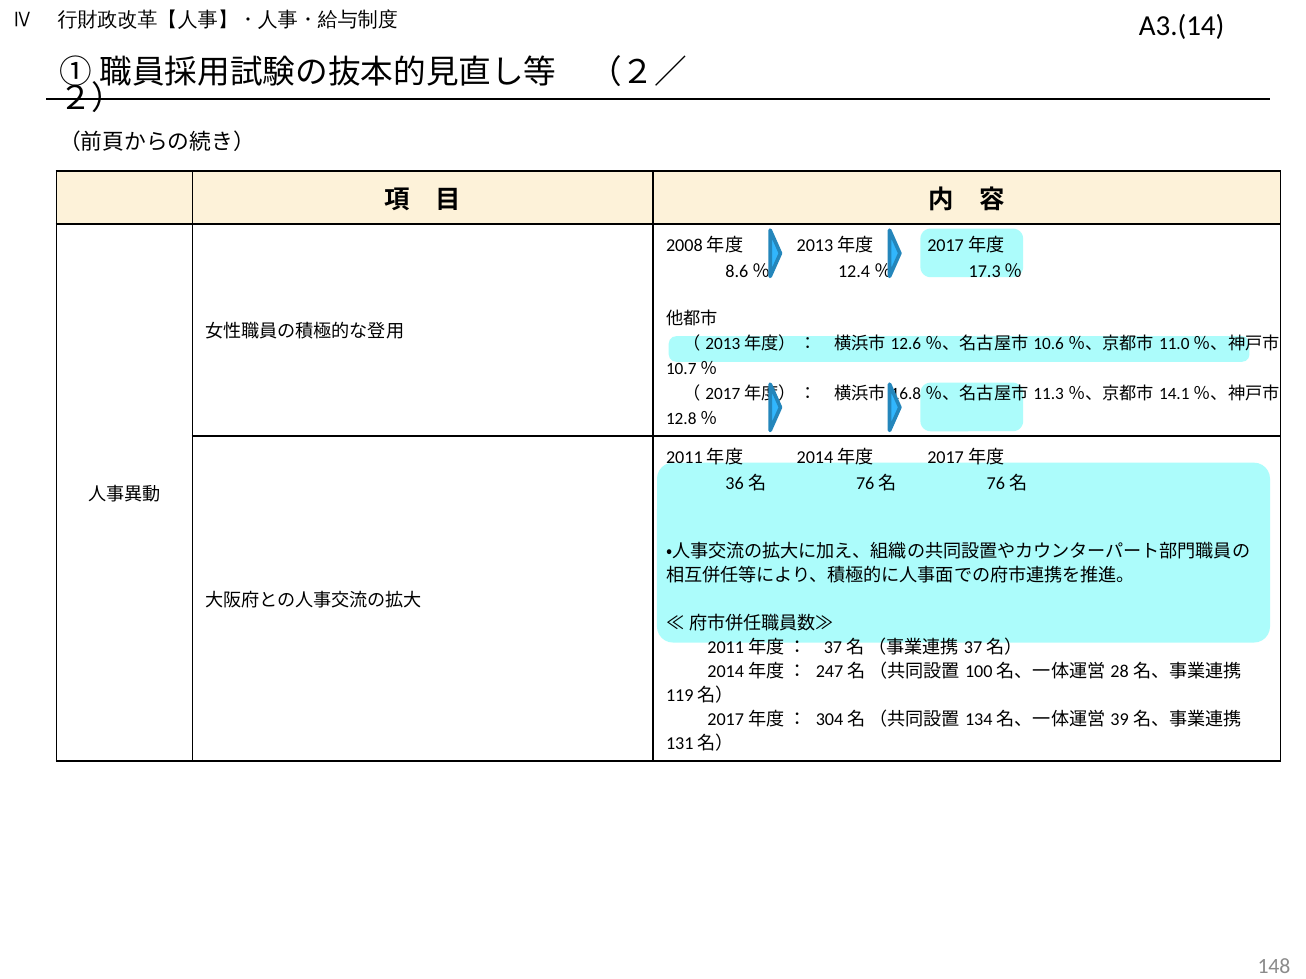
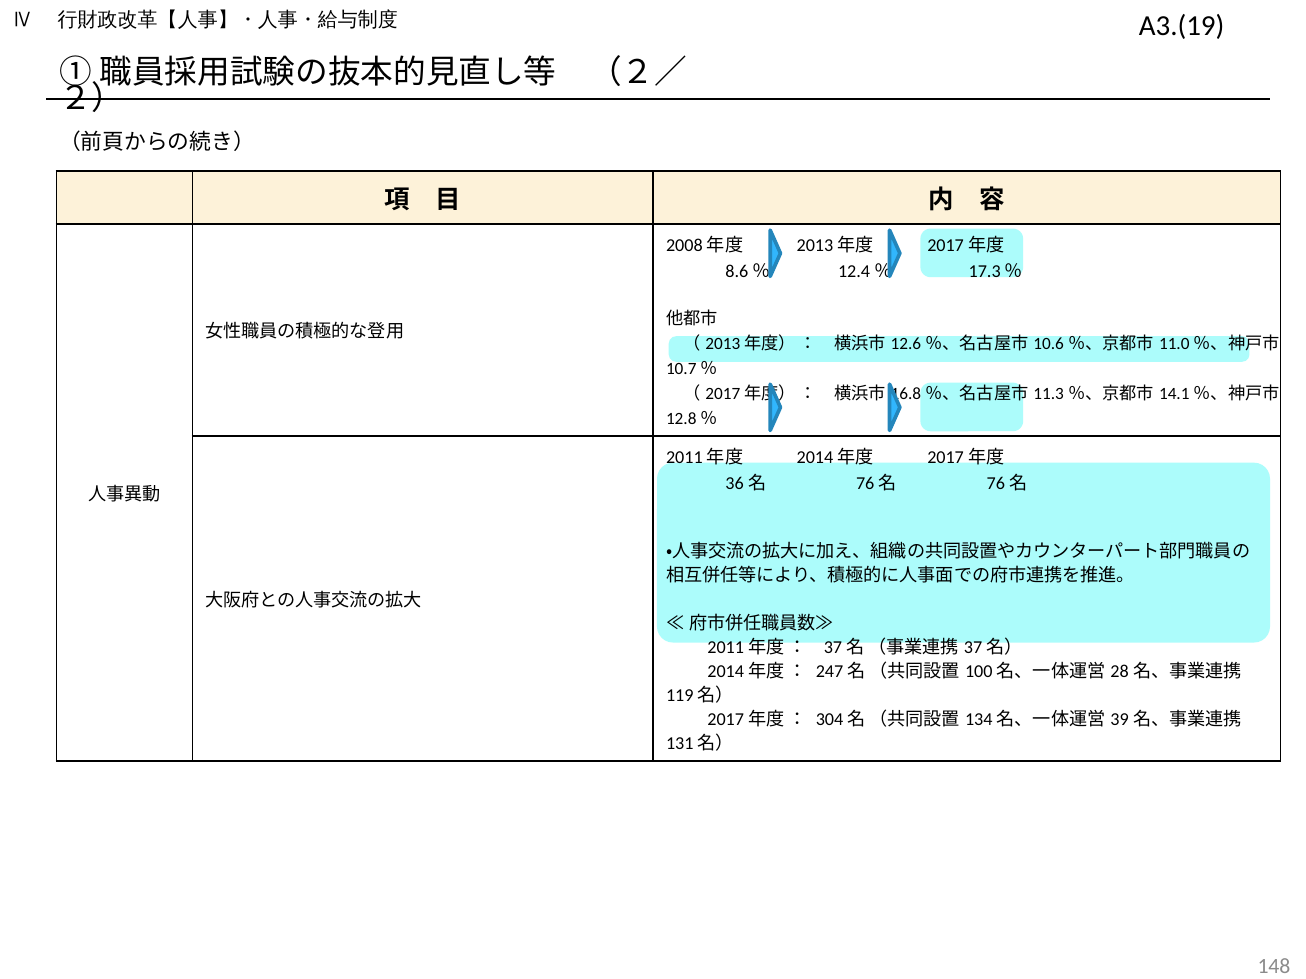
A3.(14: A3.(14 -> A3.(19 (1182, 26)
